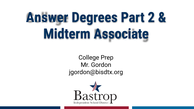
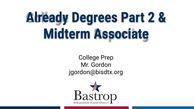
Answer: Answer -> Already (47, 17)
